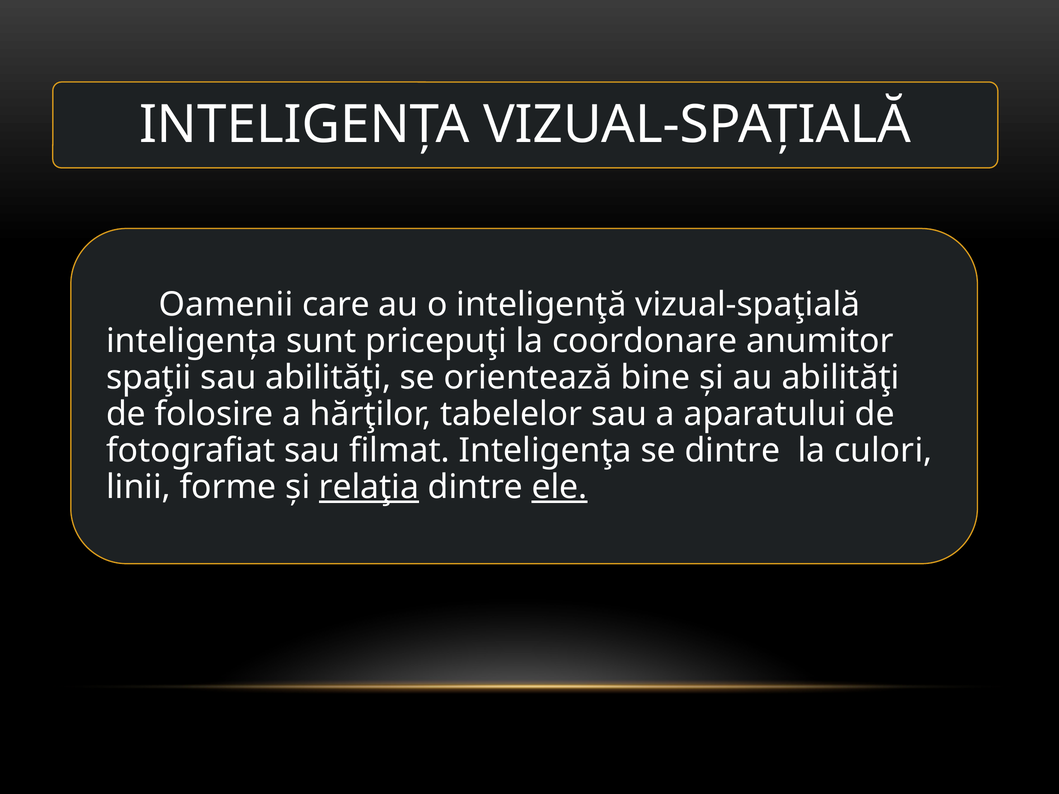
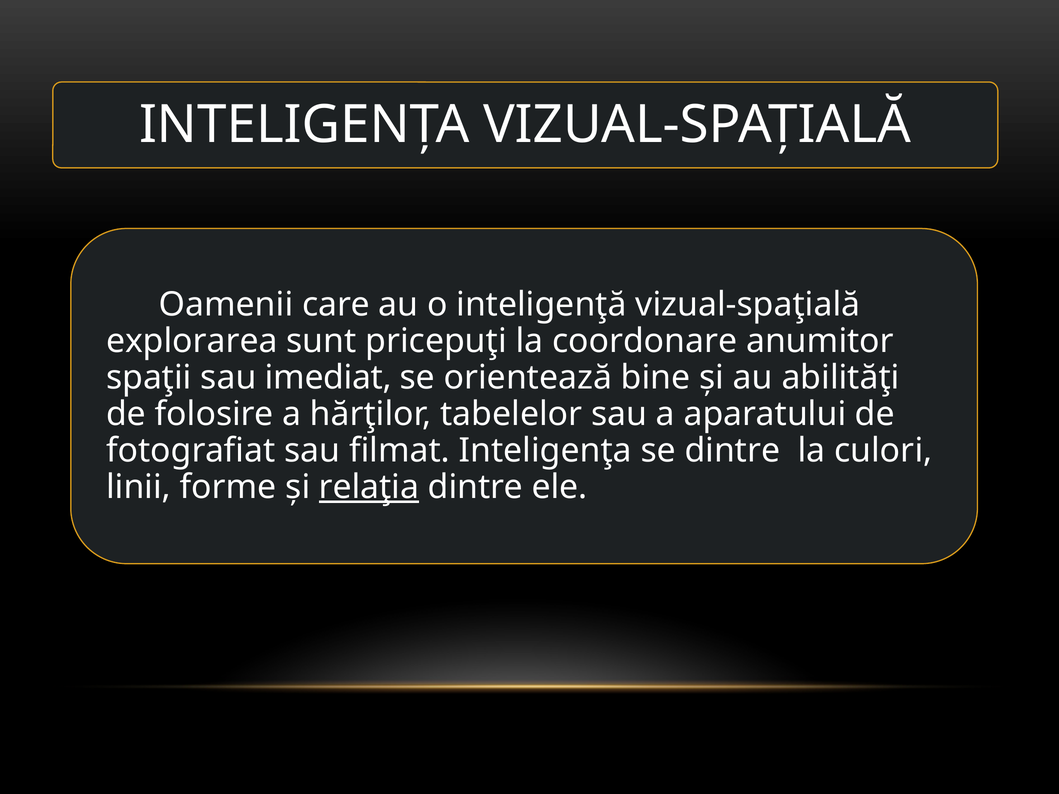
inteligența: inteligența -> explorarea (192, 341)
sau abilităţi: abilităţi -> imediat (328, 378)
ele underline: present -> none (560, 487)
